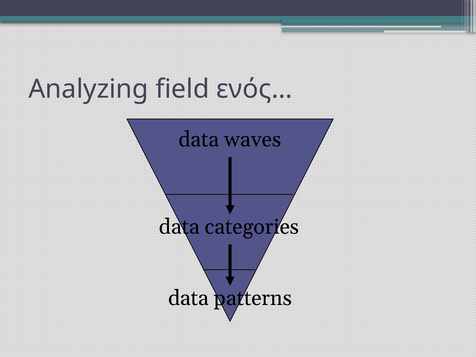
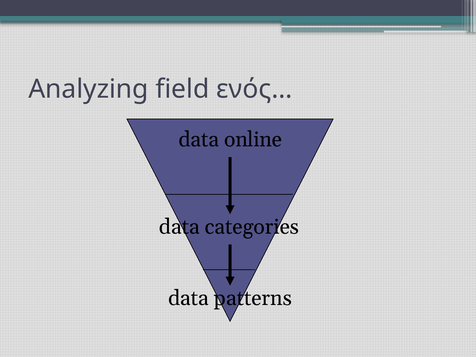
waves: waves -> online (253, 139)
